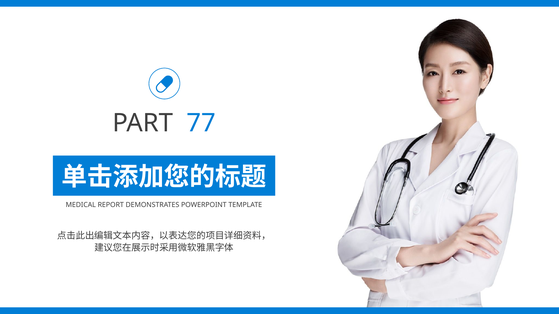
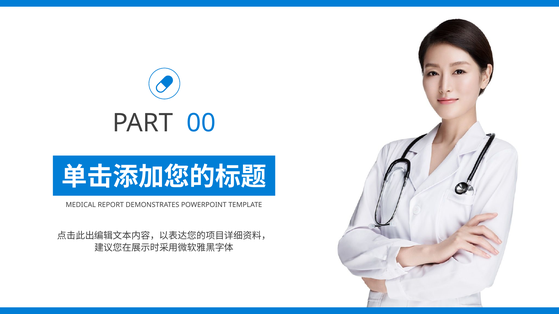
77: 77 -> 00 (201, 123)
